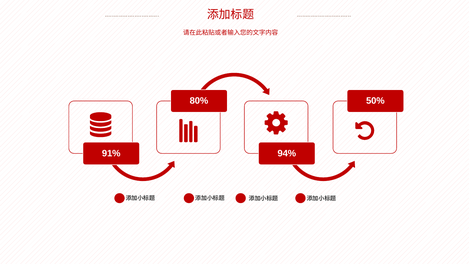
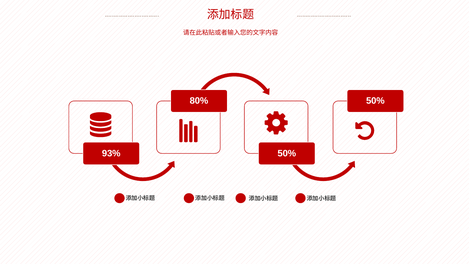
91%: 91% -> 93% (111, 153)
94%: 94% -> 50% (287, 153)
